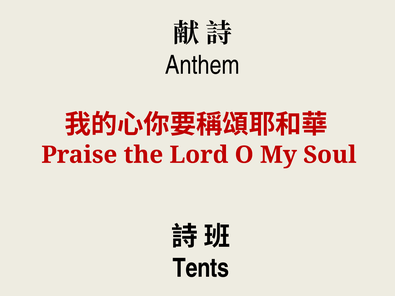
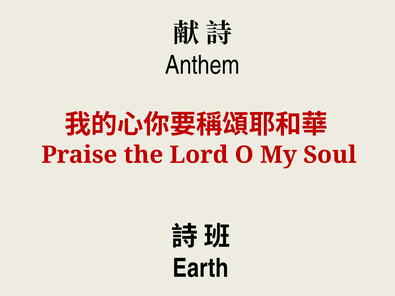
Tents: Tents -> Earth (201, 268)
